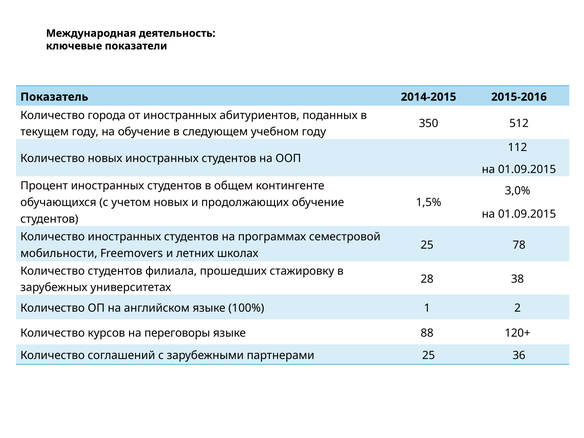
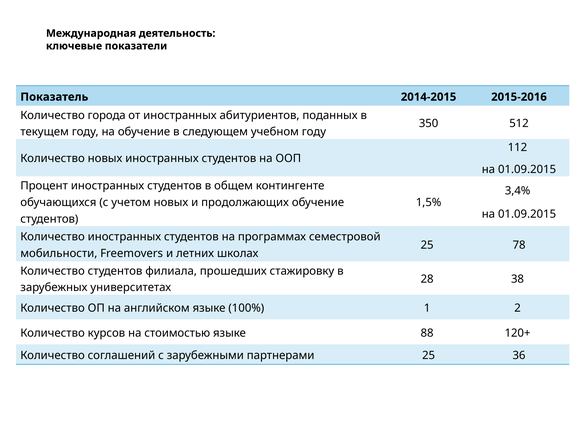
3,0%: 3,0% -> 3,4% (518, 191)
переговоры: переговоры -> стоимостью (177, 333)
